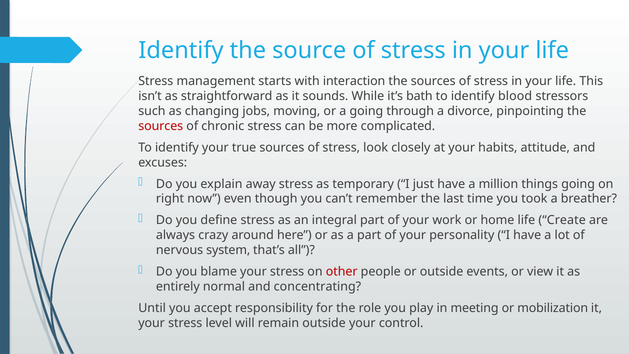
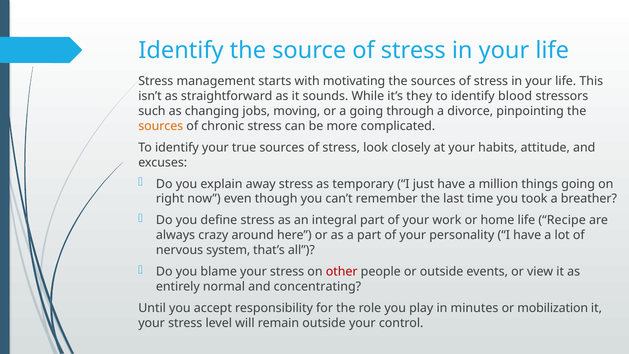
interaction: interaction -> motivating (354, 81)
bath: bath -> they (419, 96)
sources colour: red -> orange (161, 126)
Create: Create -> Recipe (562, 220)
meeting: meeting -> minutes (474, 308)
